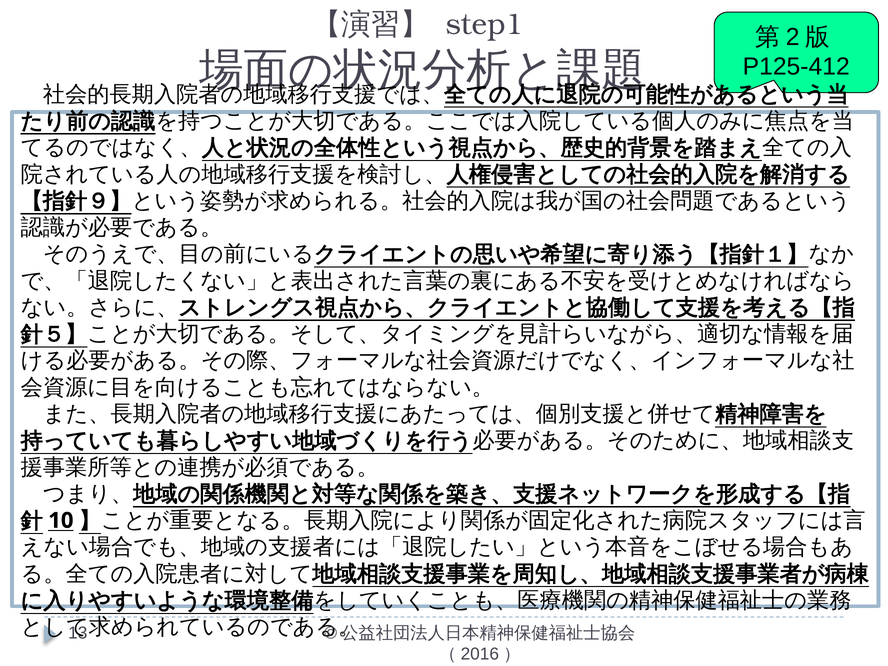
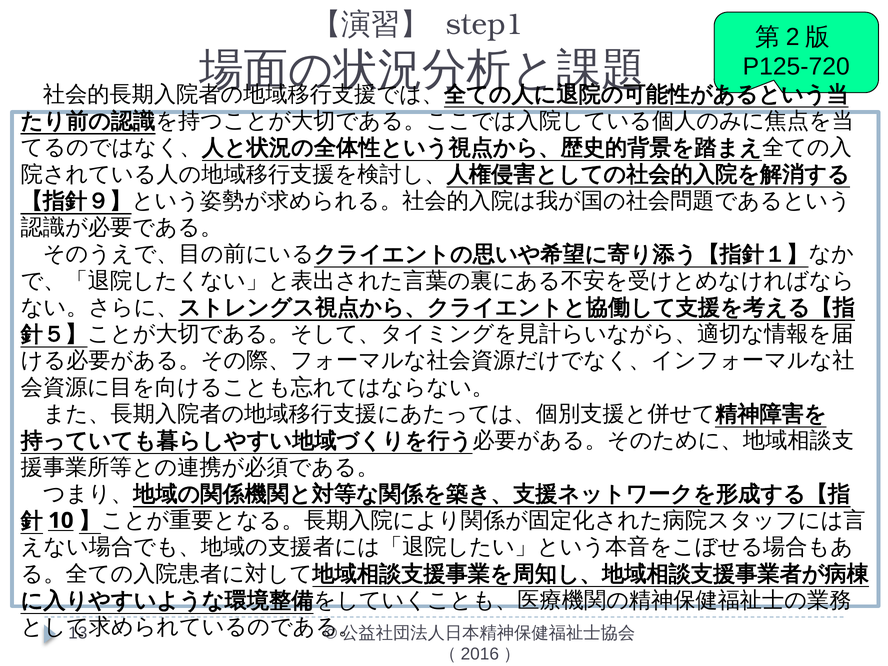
P125-412: P125-412 -> P125-720 (796, 67)
